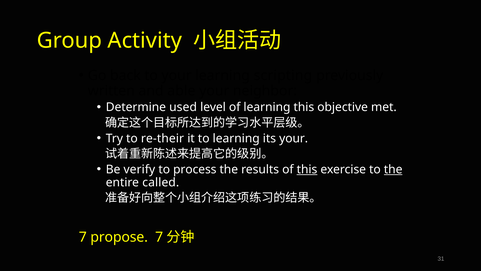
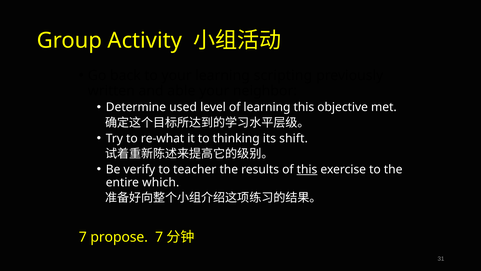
re-their: re-their -> re-what (163, 138)
to learning: learning -> thinking (236, 138)
its your: your -> shift (294, 138)
process: process -> teacher (195, 169)
the underline: present -> none (393, 169)
called: called -> which (161, 182)
